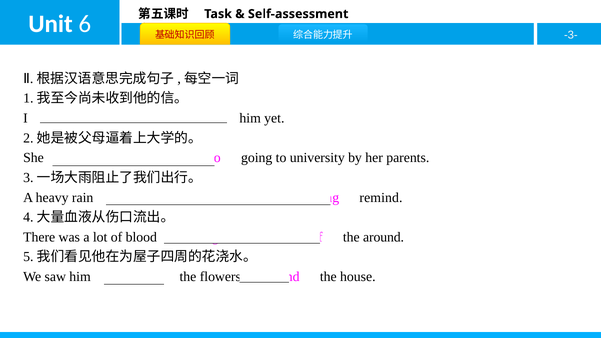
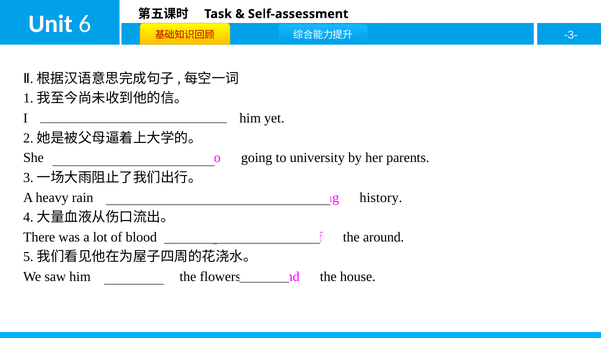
remind: remind -> history (381, 198)
